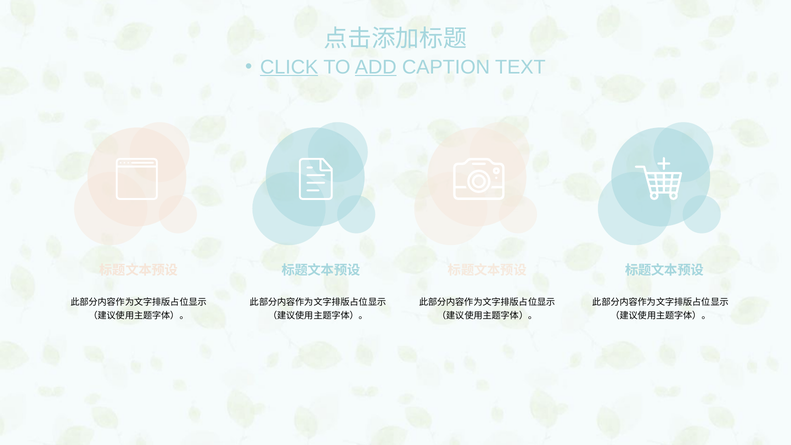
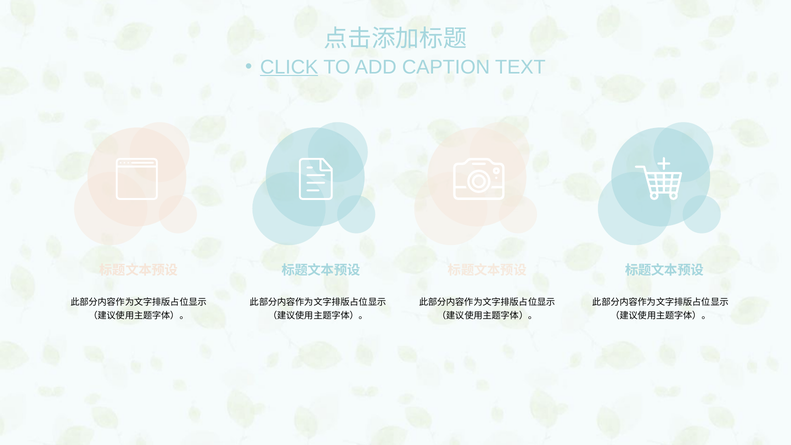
ADD underline: present -> none (376, 67)
